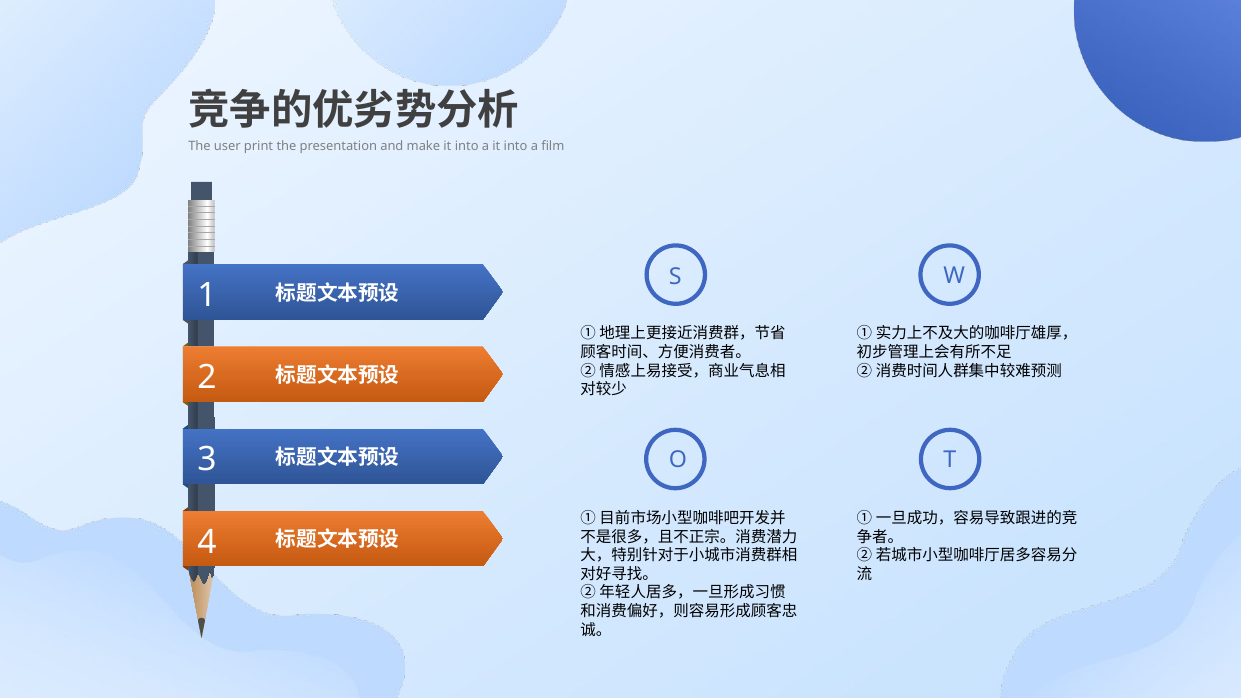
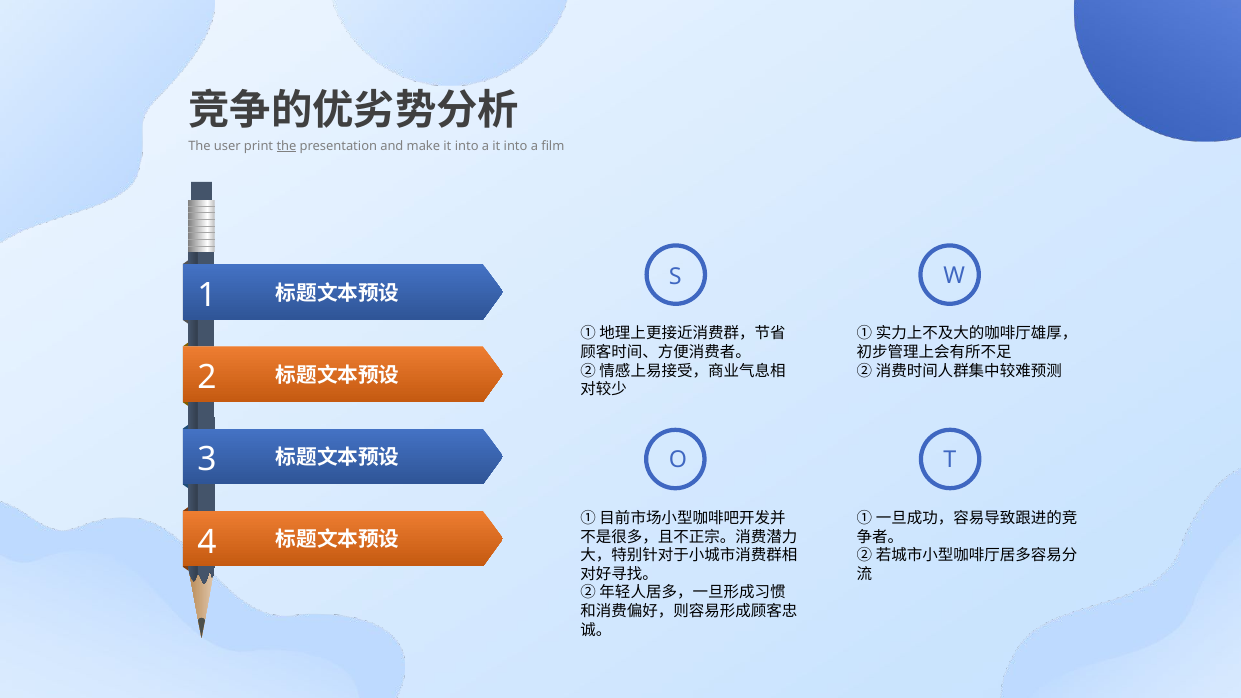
the underline: none -> present (287, 146)
